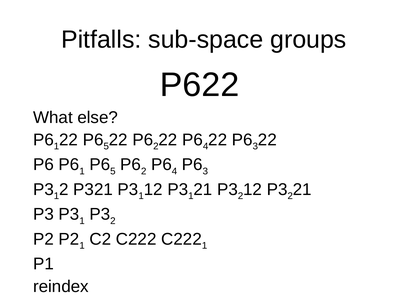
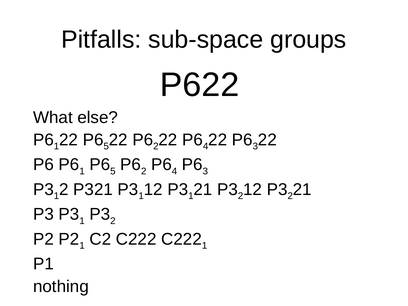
reindex: reindex -> nothing (61, 286)
